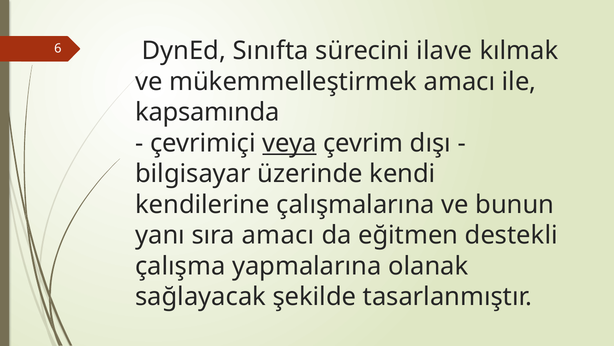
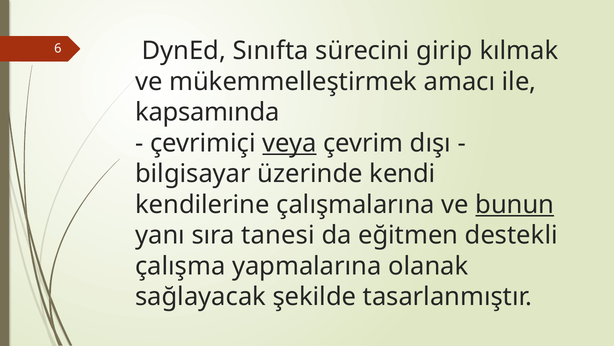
ilave: ilave -> girip (444, 51)
bunun underline: none -> present (515, 204)
sıra amacı: amacı -> tanesi (278, 235)
